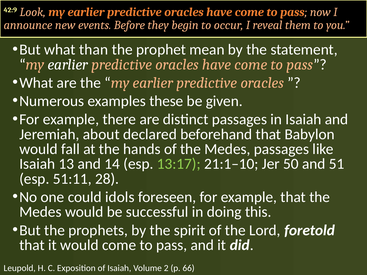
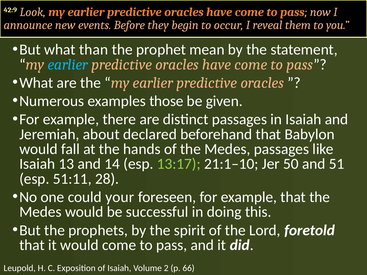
earlier colour: white -> light blue (68, 65)
these: these -> those (166, 101)
idols: idols -> your (120, 197)
